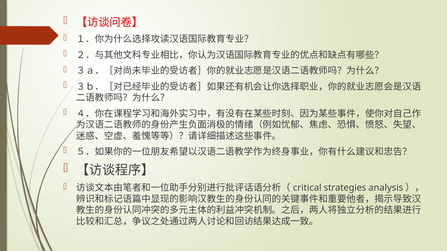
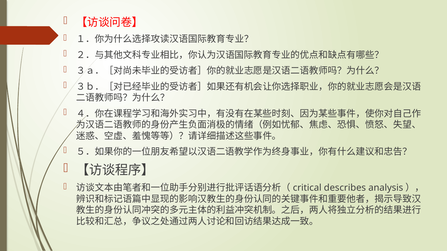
strategies: strategies -> describes (345, 188)
